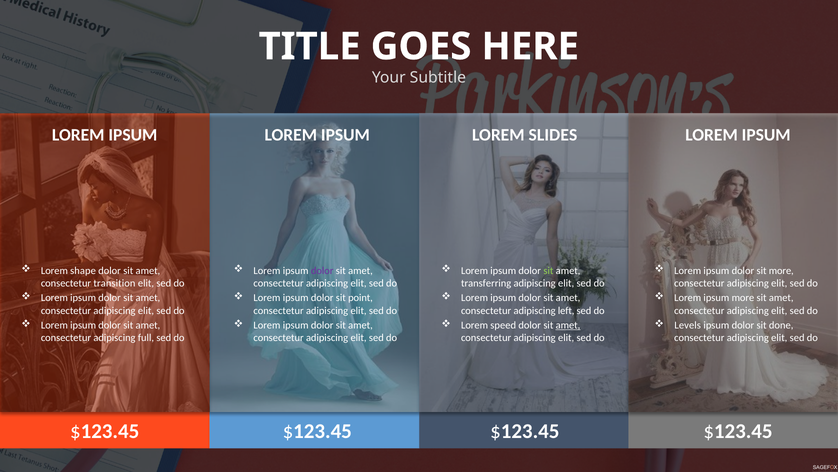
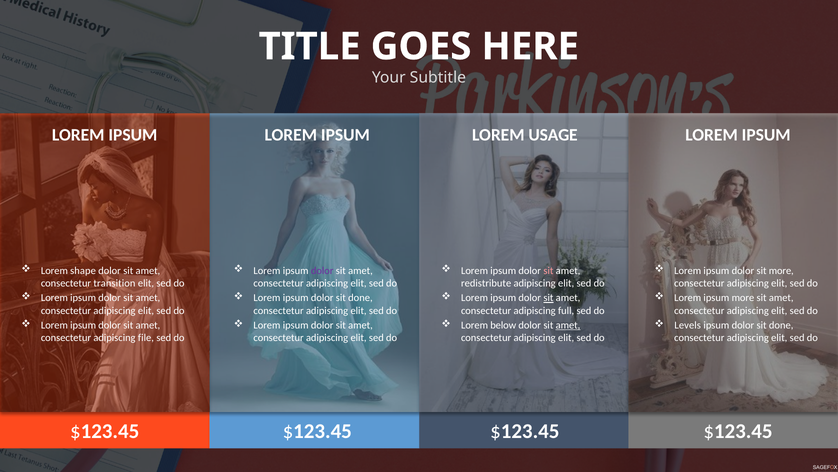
SLIDES: SLIDES -> USAGE (553, 135)
sit colour: light green -> pink (548, 270)
transferring: transferring -> redistribute (486, 283)
point: point -> done (360, 298)
sit underline: none -> present (548, 298)
left: left -> full (566, 310)
speed: speed -> below (503, 325)
full: full -> file (146, 337)
